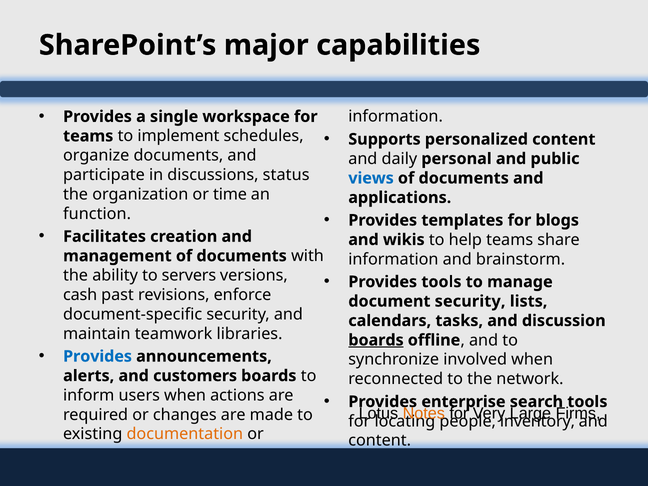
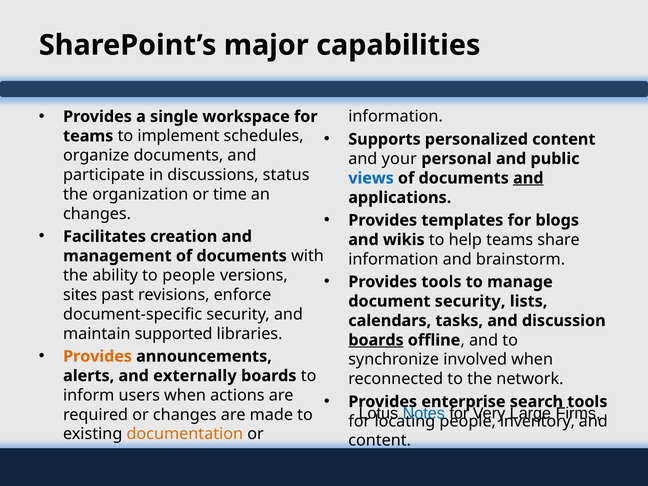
daily: daily -> your (399, 159)
and underline: none -> present (528, 178)
function: function -> changes (97, 214)
to servers: servers -> people (189, 275)
cash: cash -> sites (80, 295)
teamwork: teamwork -> supported (174, 334)
Provides colour: blue -> orange (98, 356)
customers: customers -> externally (195, 376)
Notes colour: orange -> blue (424, 414)
